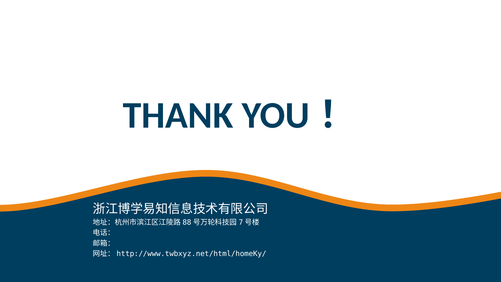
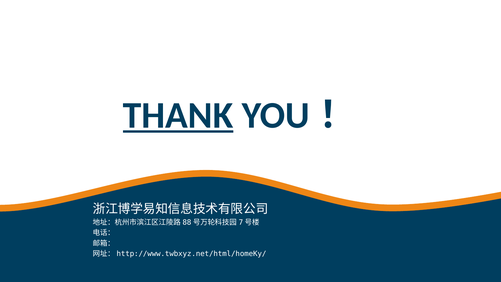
THANK underline: none -> present (178, 115)
